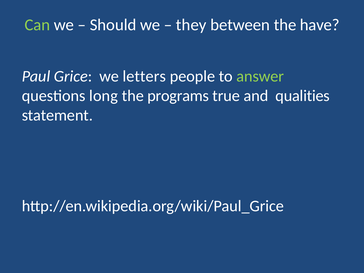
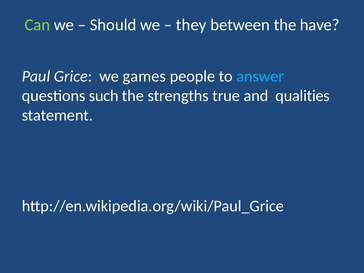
letters: letters -> games (144, 76)
answer colour: light green -> light blue (260, 76)
long: long -> such (104, 96)
programs: programs -> strengths (178, 96)
